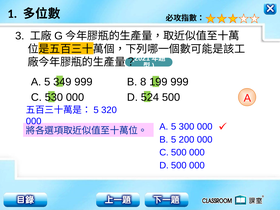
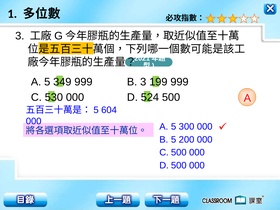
B 8: 8 -> 3 (143, 82)
320: 320 -> 604 (109, 110)
